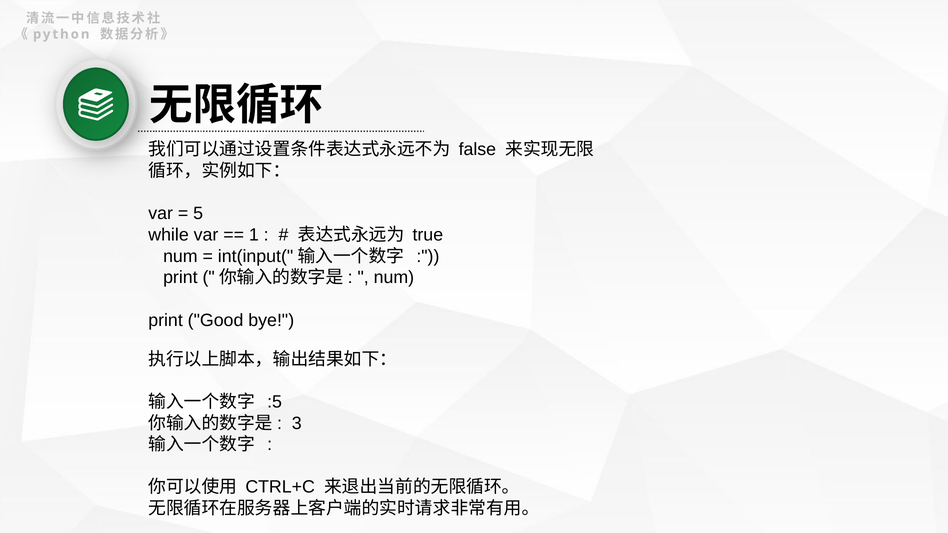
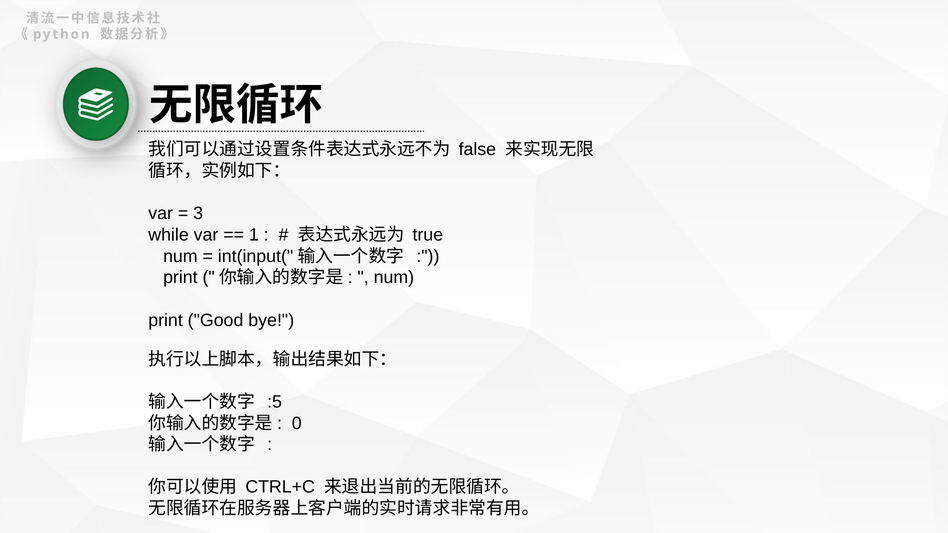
5: 5 -> 3 (198, 214)
3: 3 -> 0 (297, 423)
